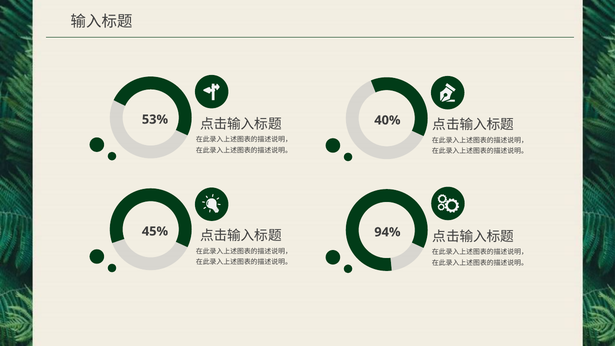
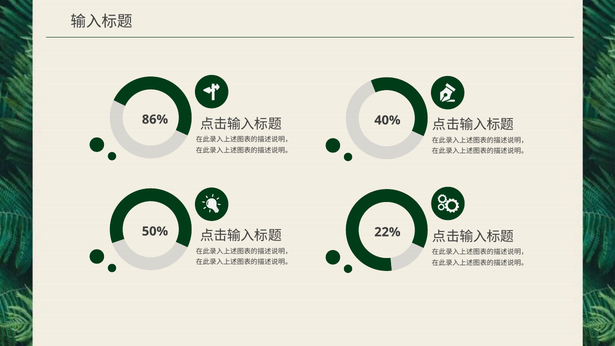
53%: 53% -> 86% (155, 119)
45%: 45% -> 50% (155, 231)
94%: 94% -> 22% (387, 232)
